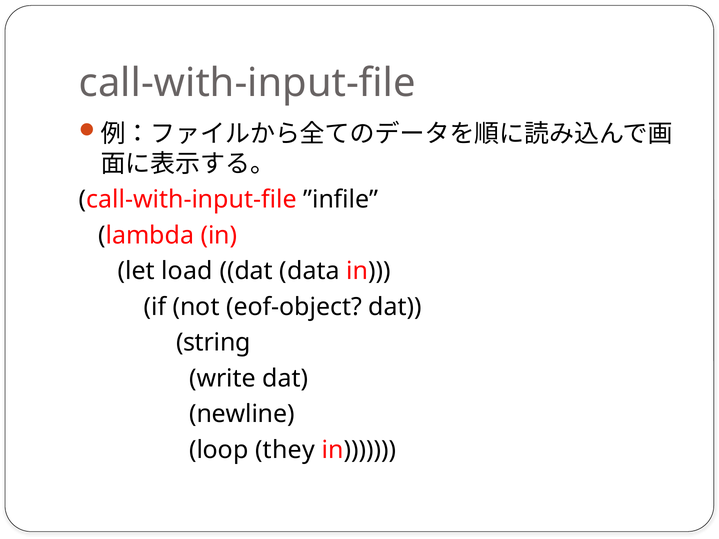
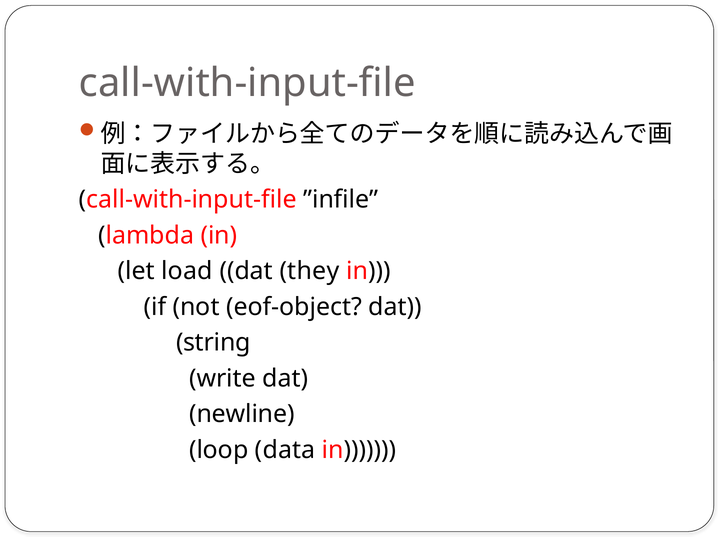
data: data -> they (310, 271)
they: they -> data (285, 450)
